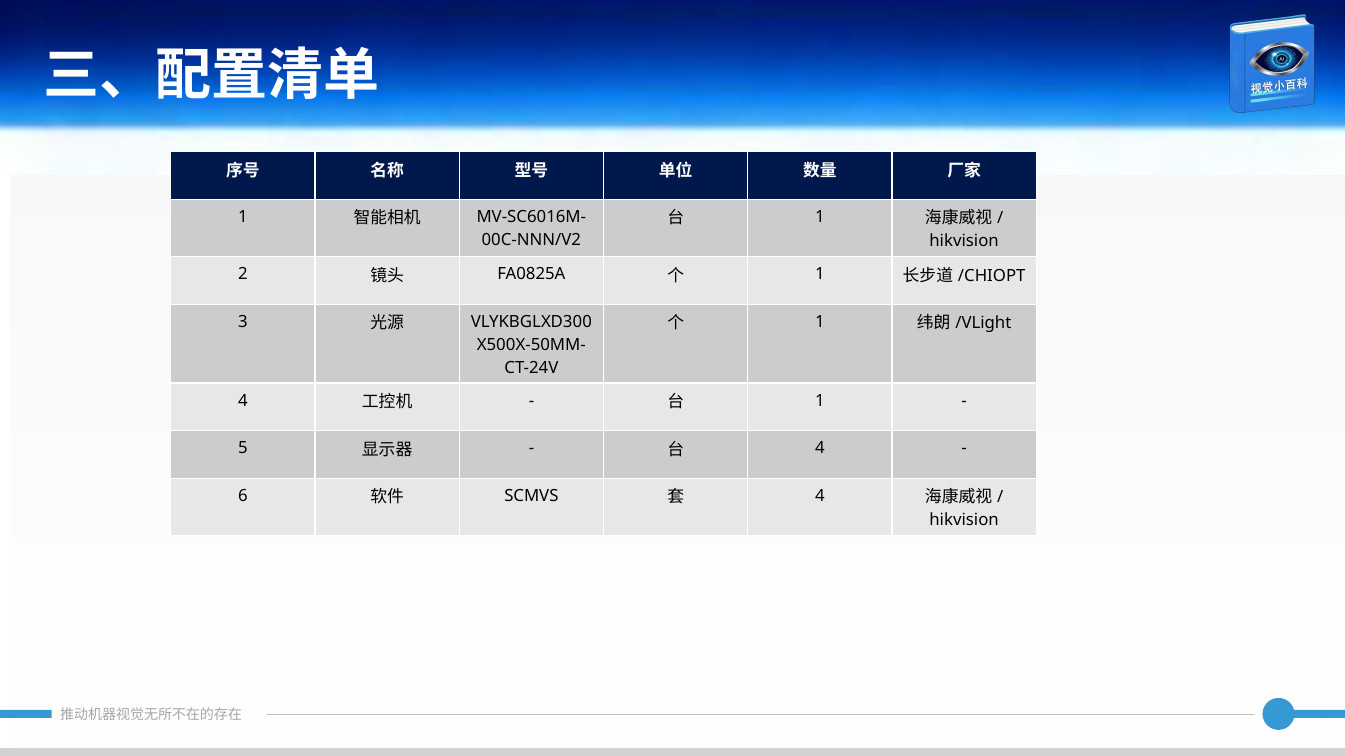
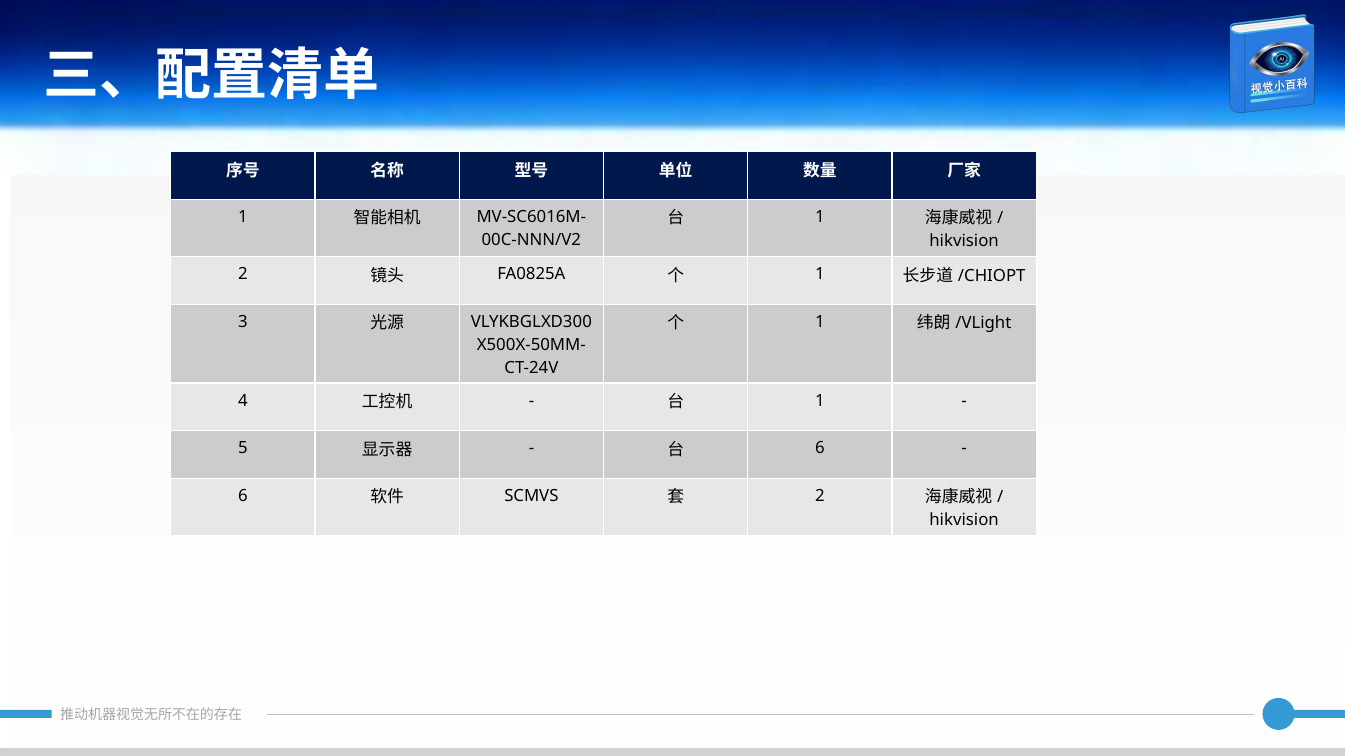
4: 4 -> 6 (820, 449)
4: 4 -> 2 (820, 496)
